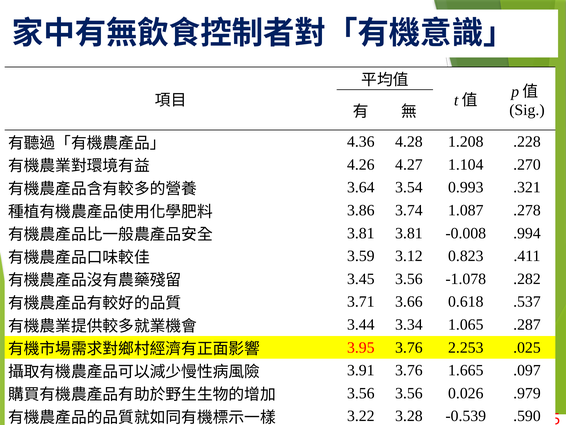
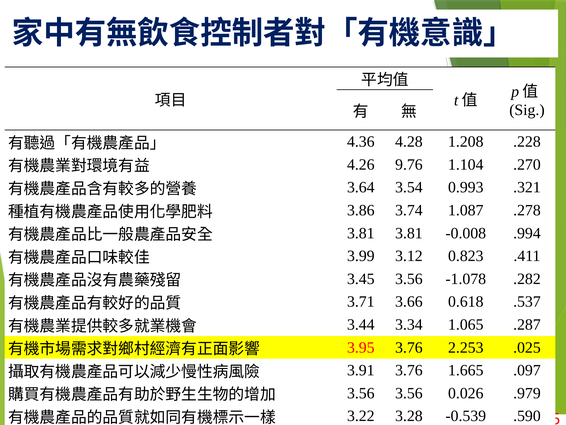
4.27: 4.27 -> 9.76 (409, 164)
3.59: 3.59 -> 3.99 (361, 256)
